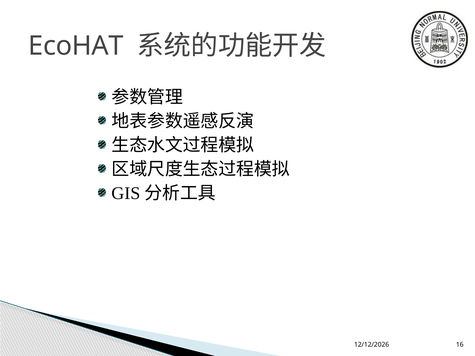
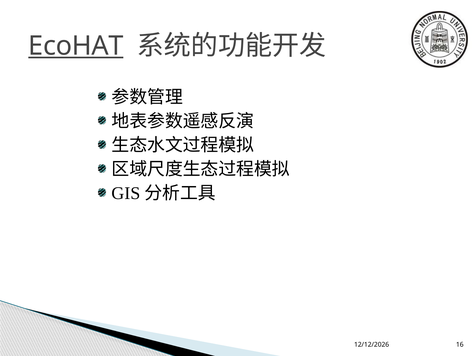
EcoHAT underline: none -> present (76, 46)
